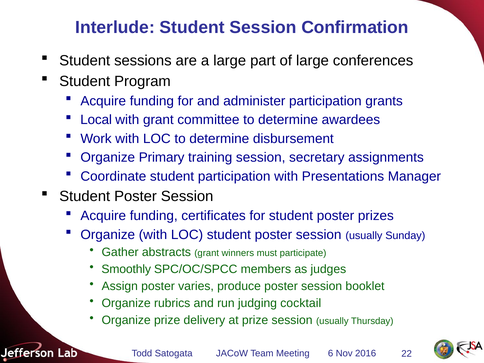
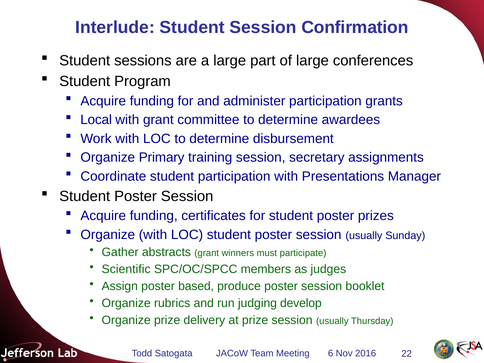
Smoothly: Smoothly -> Scientific (126, 269)
varies: varies -> based (196, 286)
cocktail: cocktail -> develop (301, 303)
